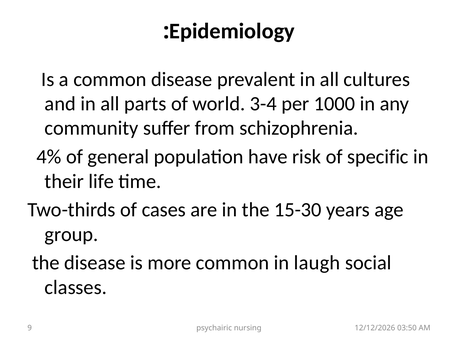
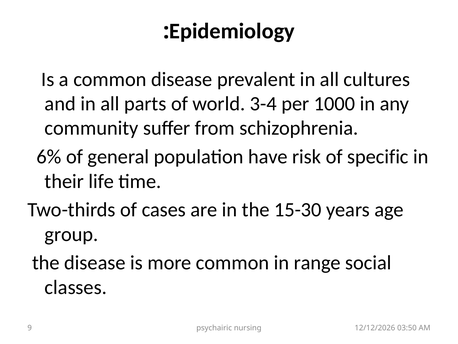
4%: 4% -> 6% (49, 157)
laugh: laugh -> range (317, 263)
